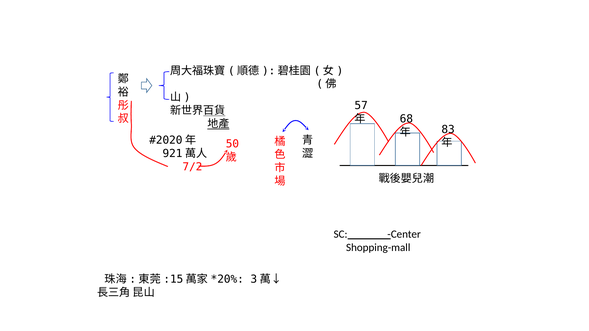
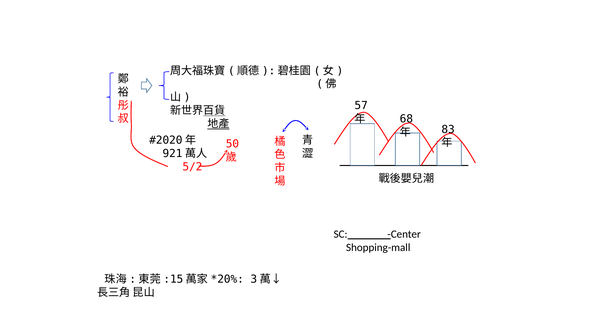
7/2: 7/2 -> 5/2 (192, 167)
